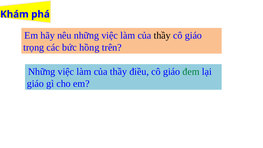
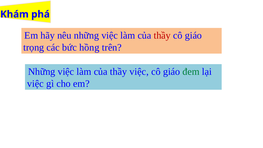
thầy colour: black -> red (162, 36)
thầy điều: điều -> việc (139, 72)
giáo: giáo -> việc (35, 84)
